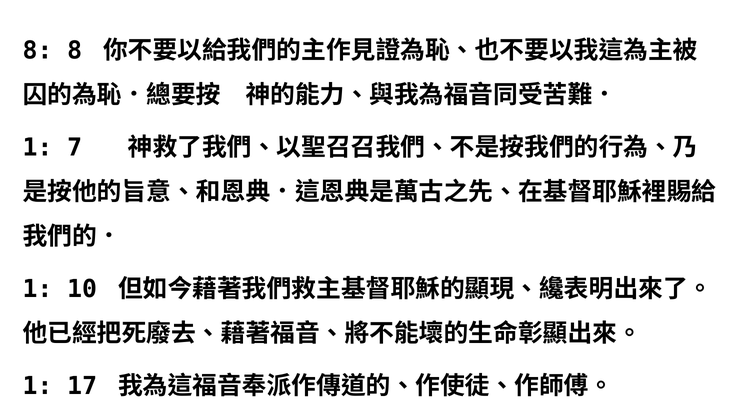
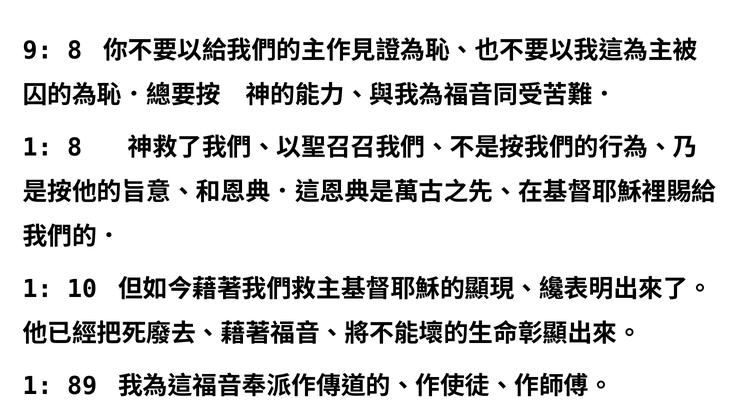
8: 8 -> 9 (37, 50)
1 7: 7 -> 8 (75, 147)
17: 17 -> 89 (82, 386)
